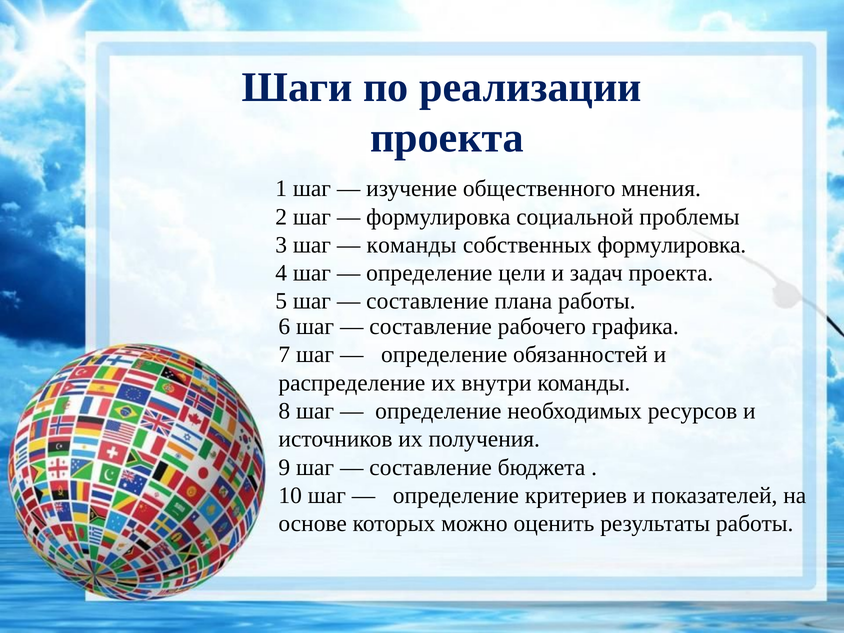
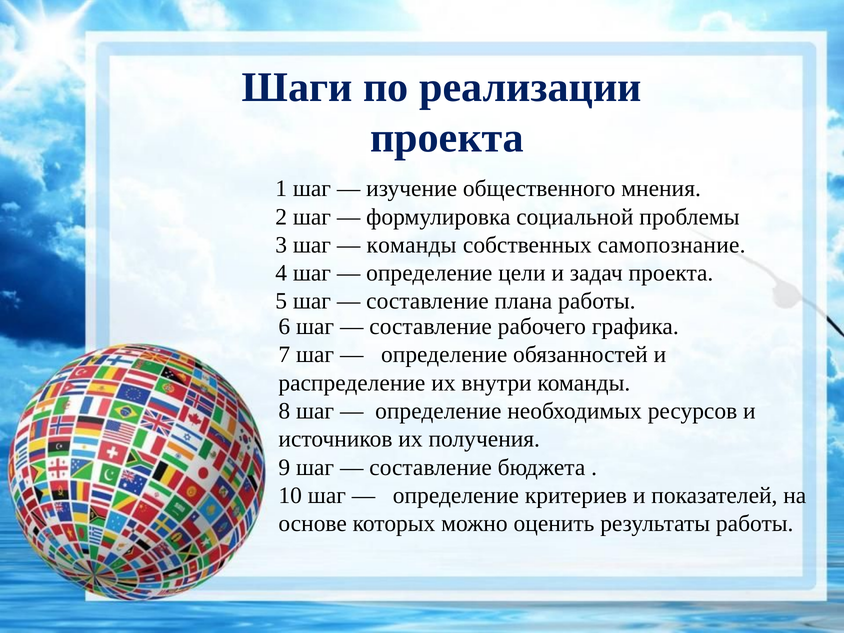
собственных формулировка: формулировка -> самопознание (672, 245)
